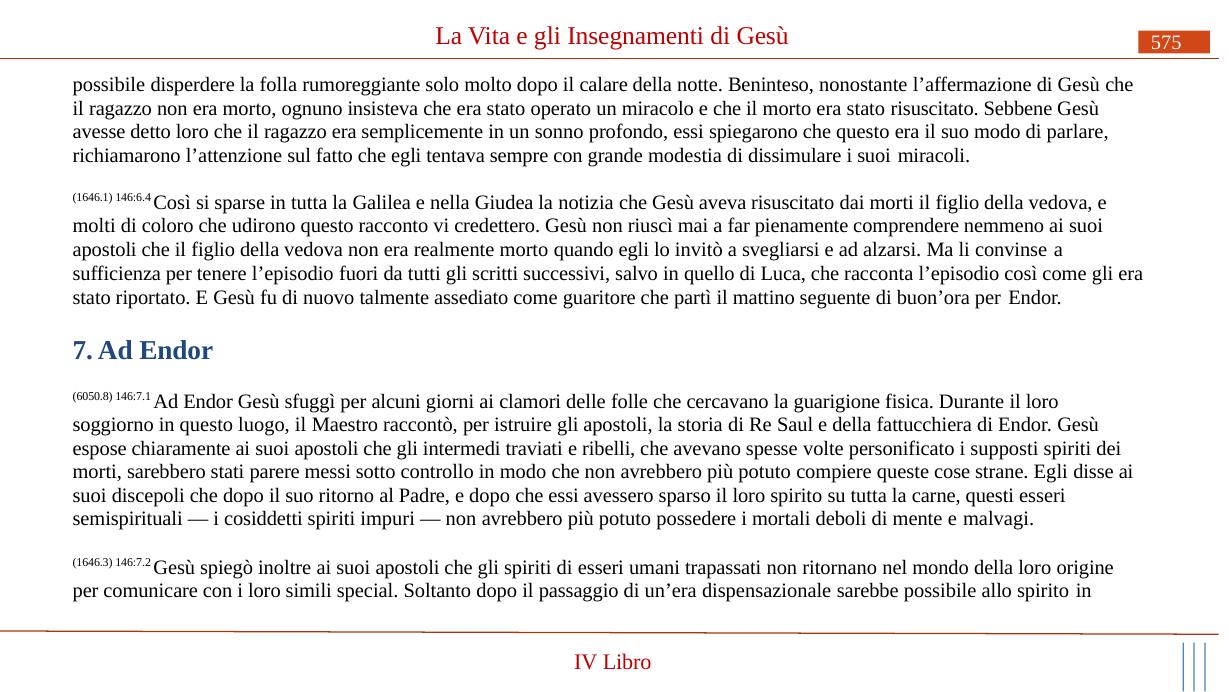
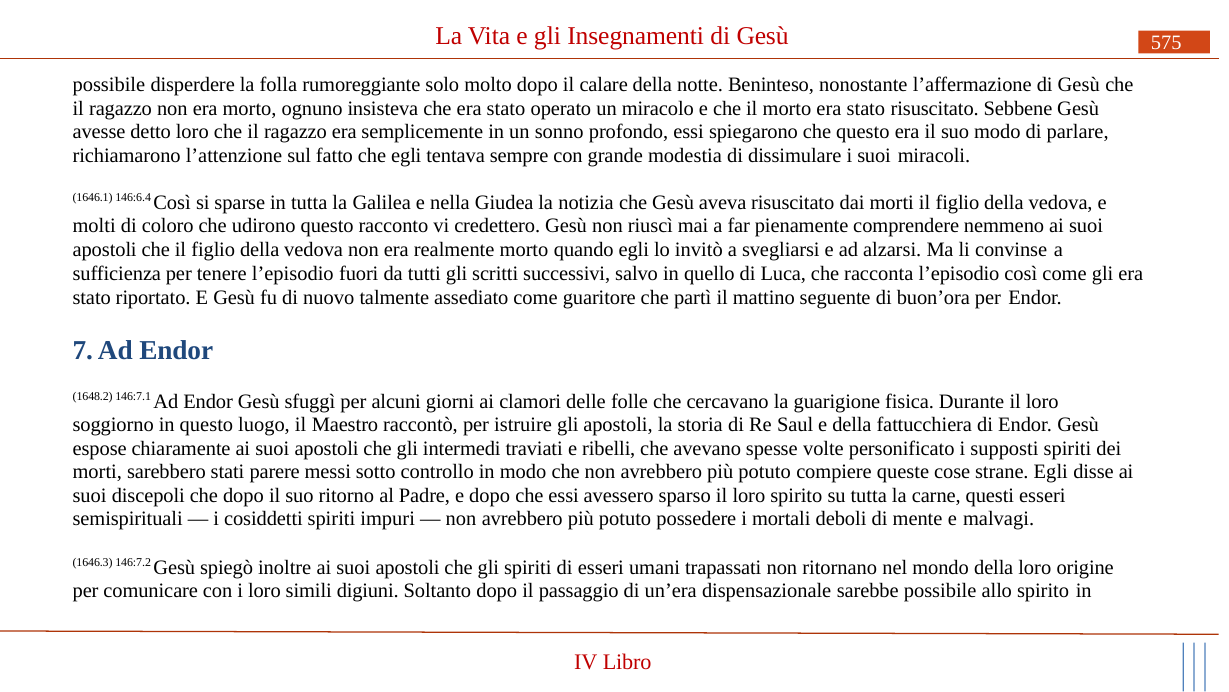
6050.8: 6050.8 -> 1648.2 (93, 397)
special: special -> digiuni (368, 591)
